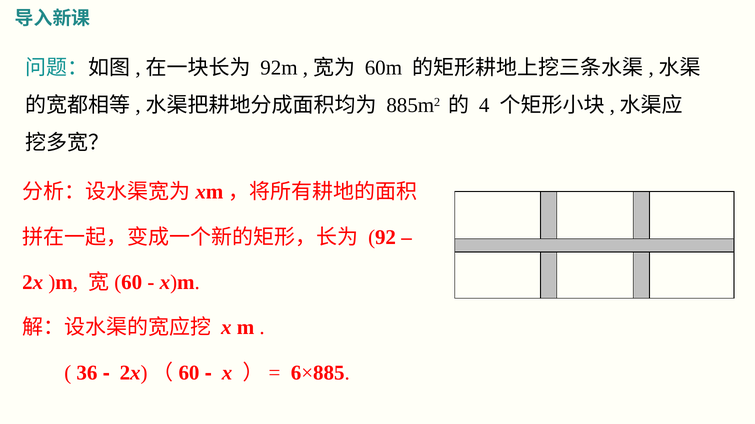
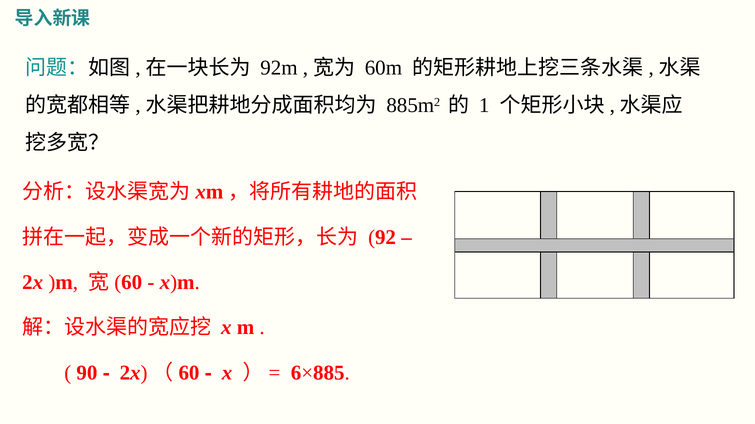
4: 4 -> 1 (484, 106)
36: 36 -> 90 (87, 373)
